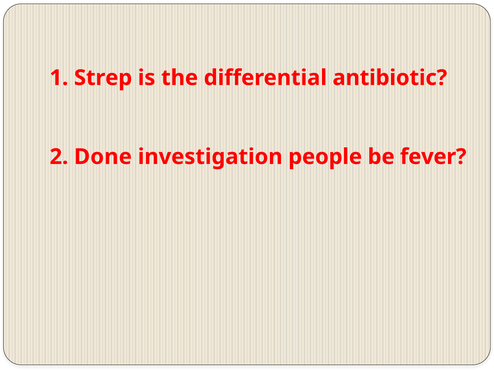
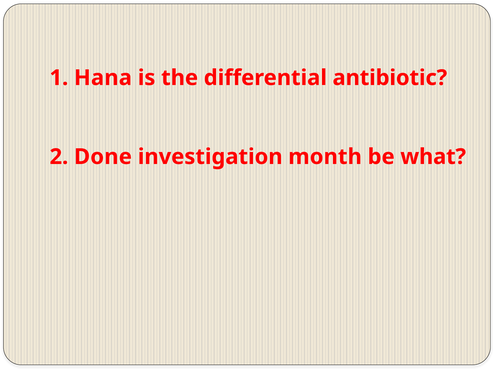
Strep: Strep -> Hana (103, 78)
people: people -> month (325, 157)
fever: fever -> what (433, 157)
